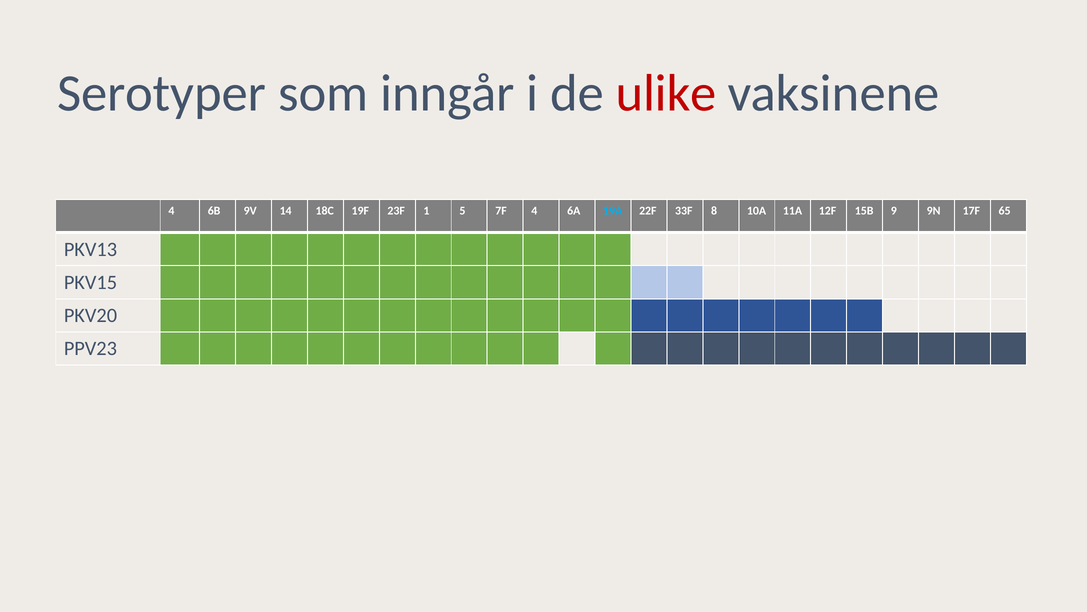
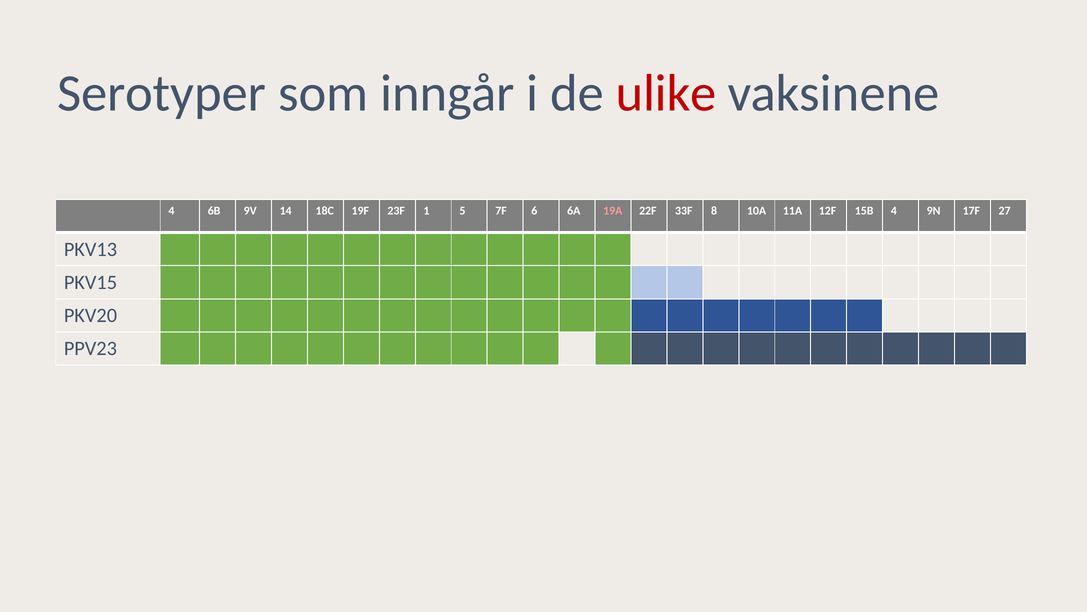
7F 4: 4 -> 6 (534, 211)
19A colour: light blue -> pink (613, 211)
15B 9: 9 -> 4 (894, 211)
65: 65 -> 27 (1005, 211)
